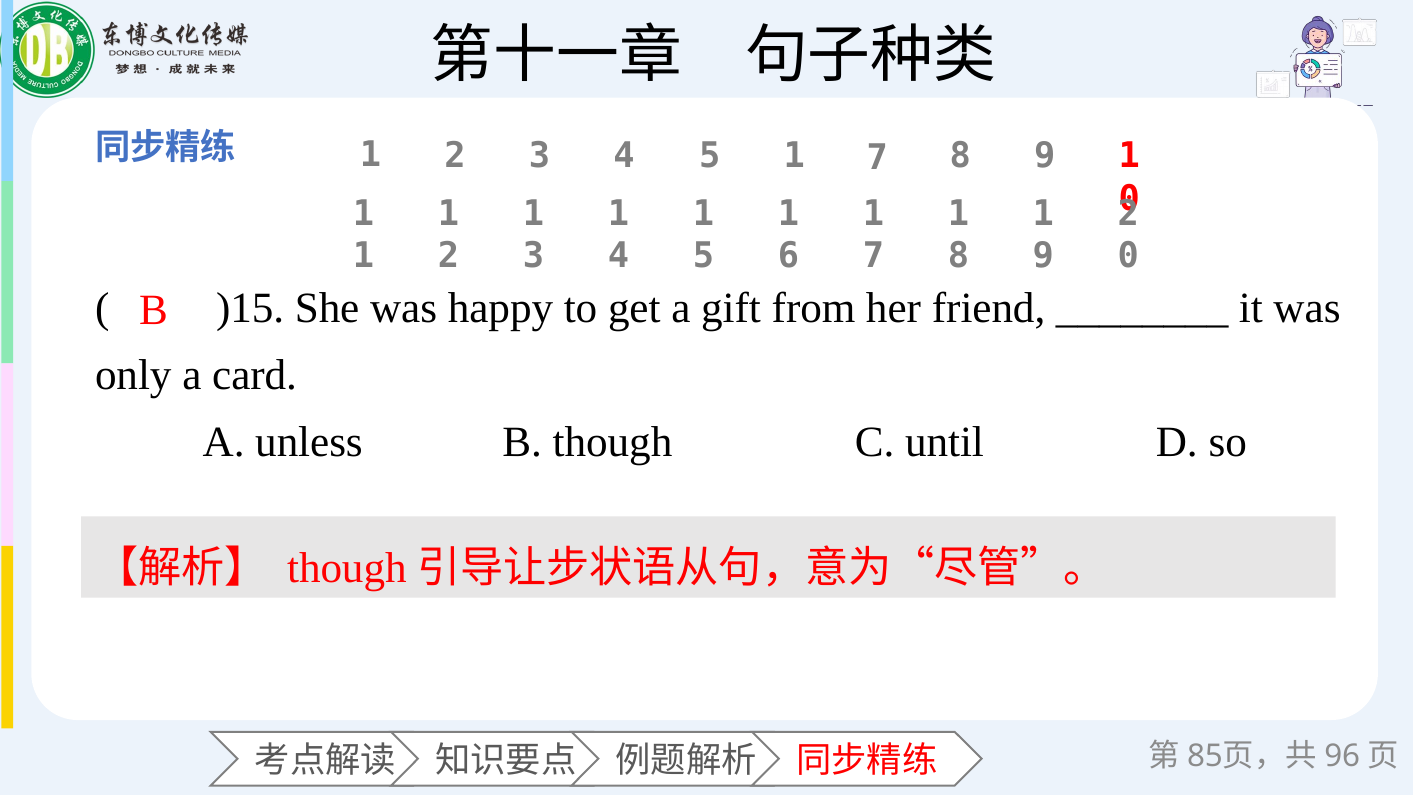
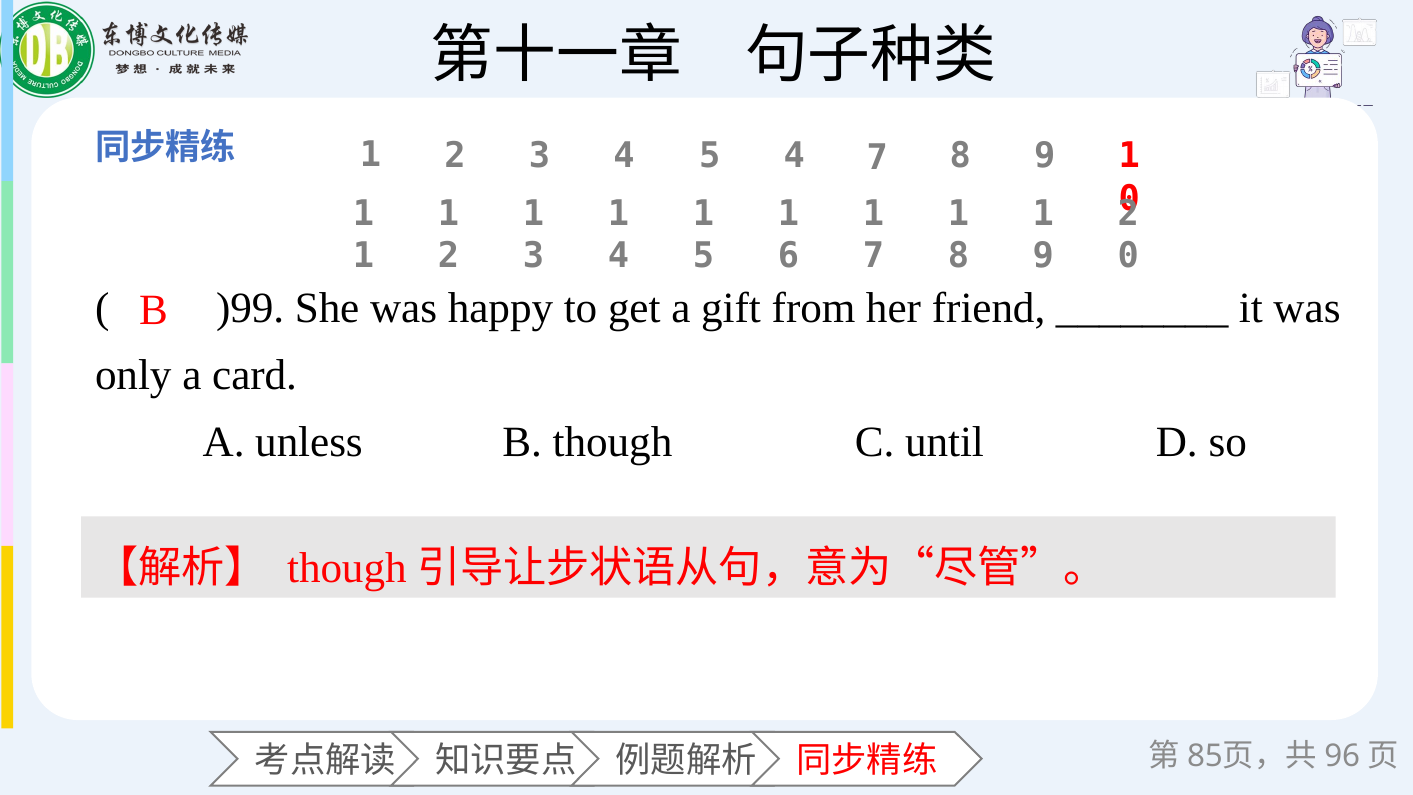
4 5 1: 1 -> 4 (794, 156)
)15: )15 -> )99 (250, 308)
